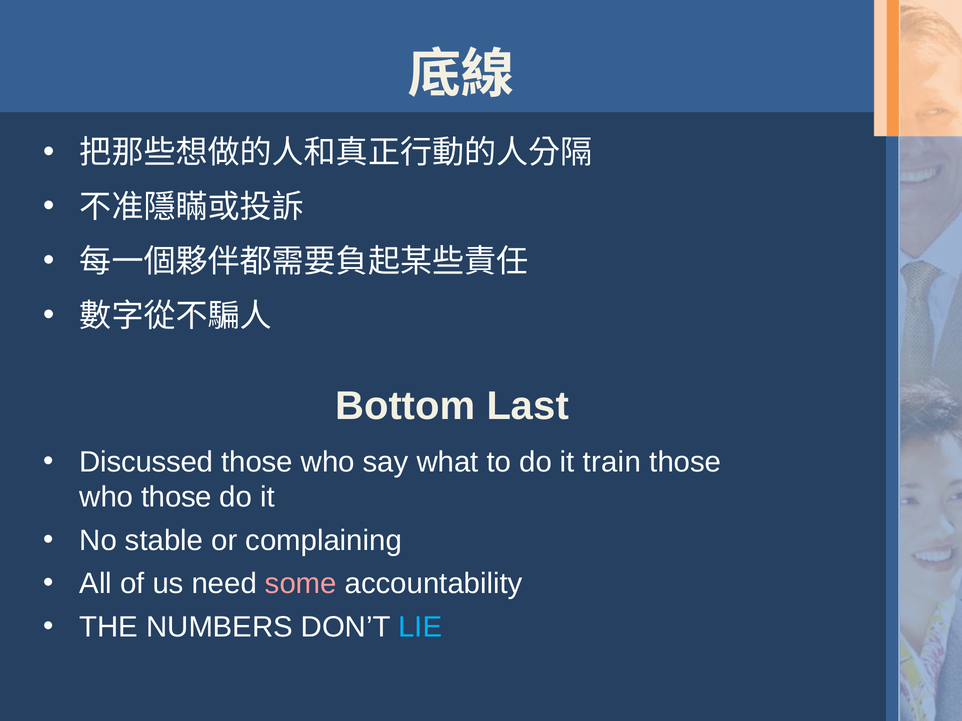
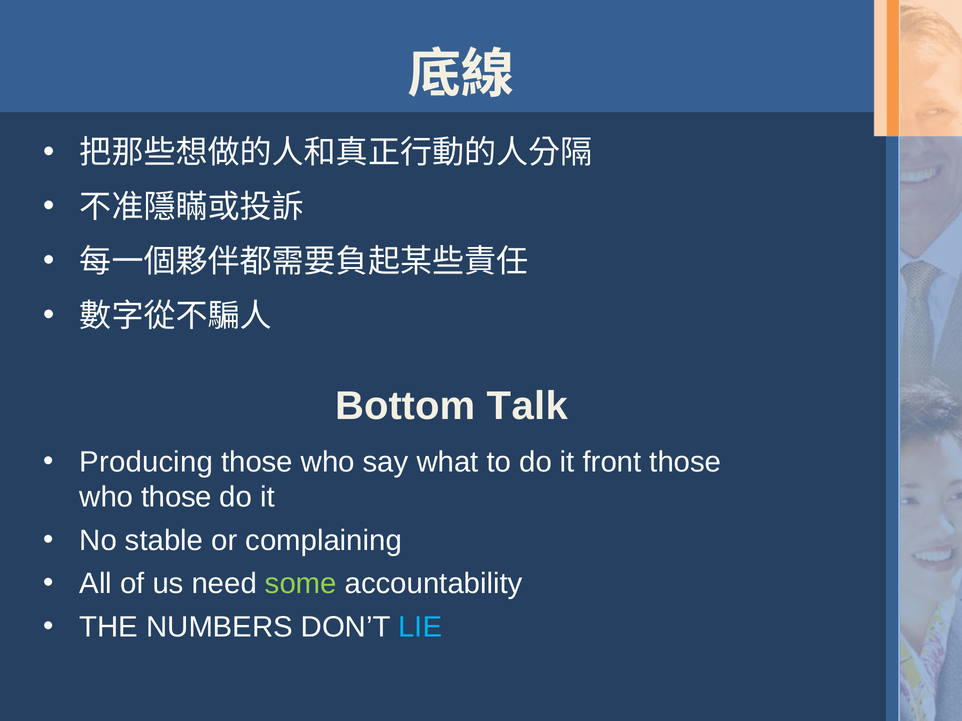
Last: Last -> Talk (527, 406)
Discussed: Discussed -> Producing (146, 462)
train: train -> front (612, 462)
some colour: pink -> light green (301, 584)
